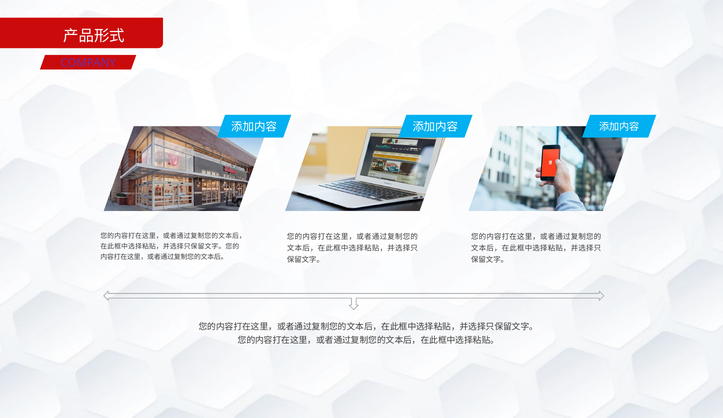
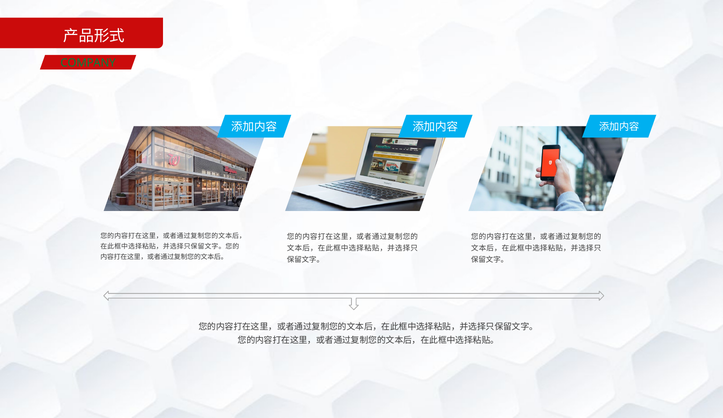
COMPANY colour: purple -> green (88, 63)
